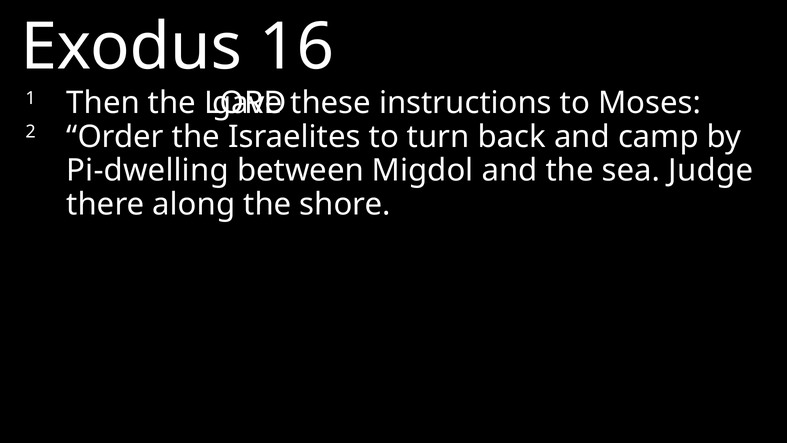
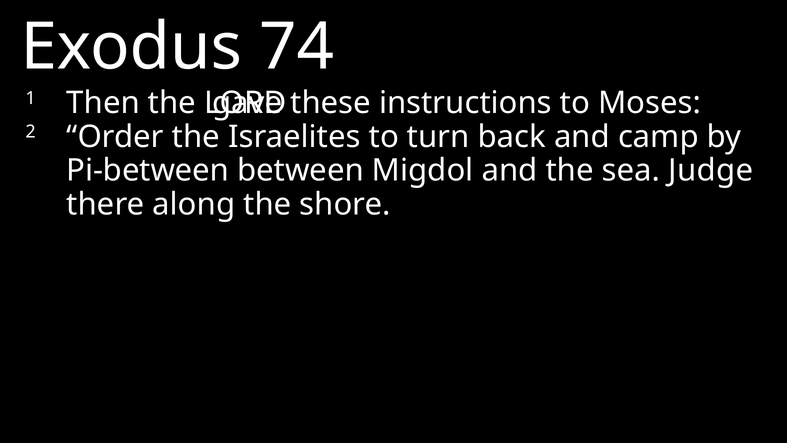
16: 16 -> 74 (297, 47)
Pi-dwelling: Pi-dwelling -> Pi-between (148, 170)
